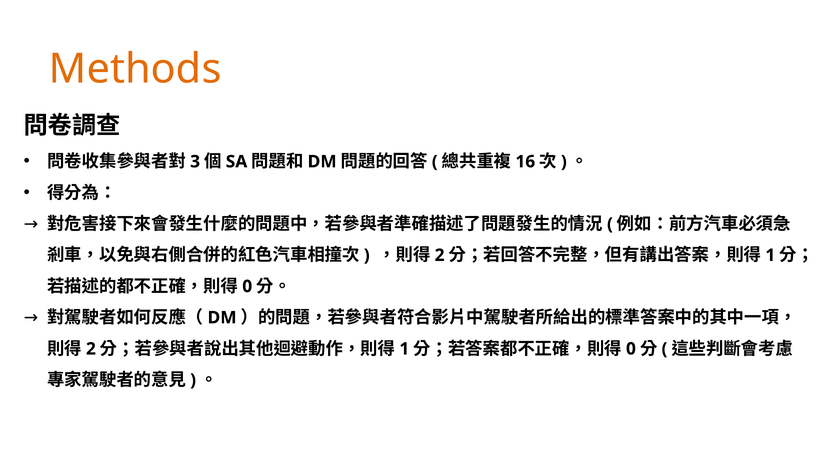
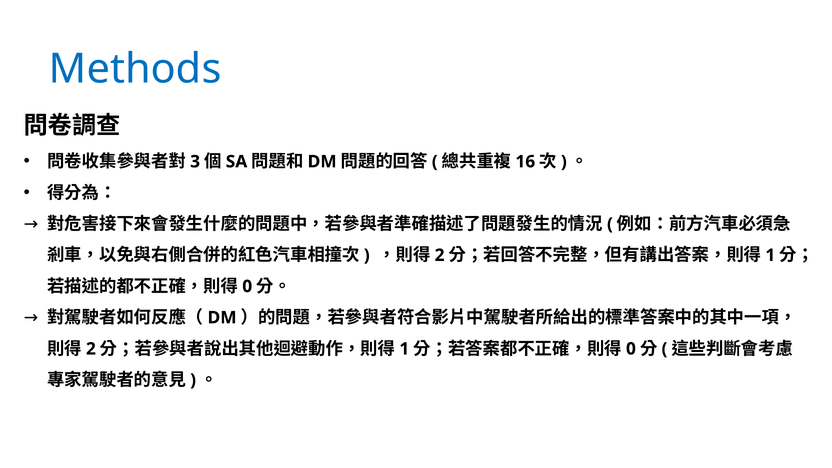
Methods colour: orange -> blue (135, 69)
